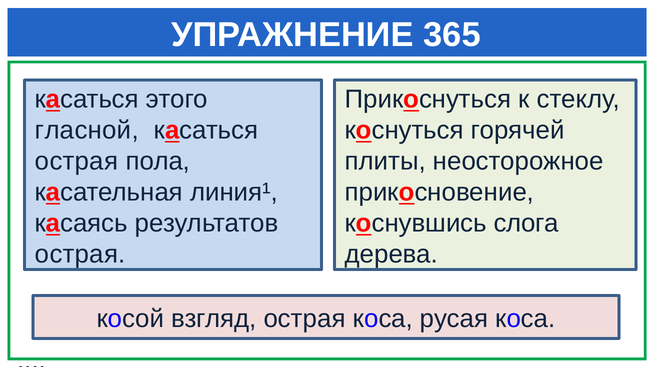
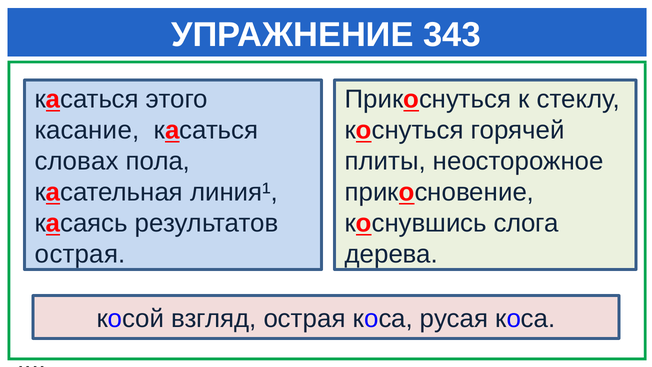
365: 365 -> 343 (452, 35)
гласной: гласной -> касание (87, 130)
острая: острая -> словах (77, 161)
